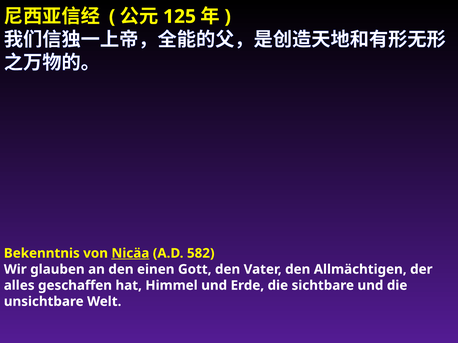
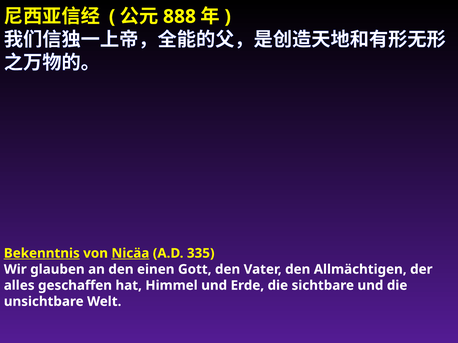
125: 125 -> 888 (179, 17)
Bekenntnis underline: none -> present (42, 254)
582: 582 -> 335 (201, 254)
